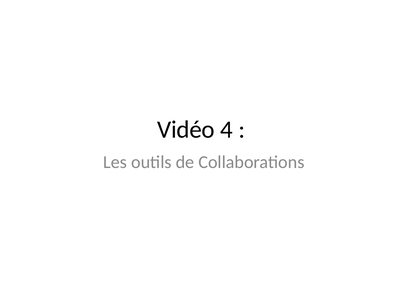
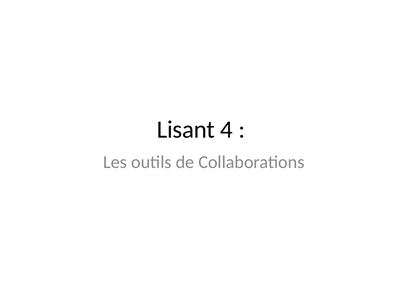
Vidéo: Vidéo -> Lisant (186, 130)
